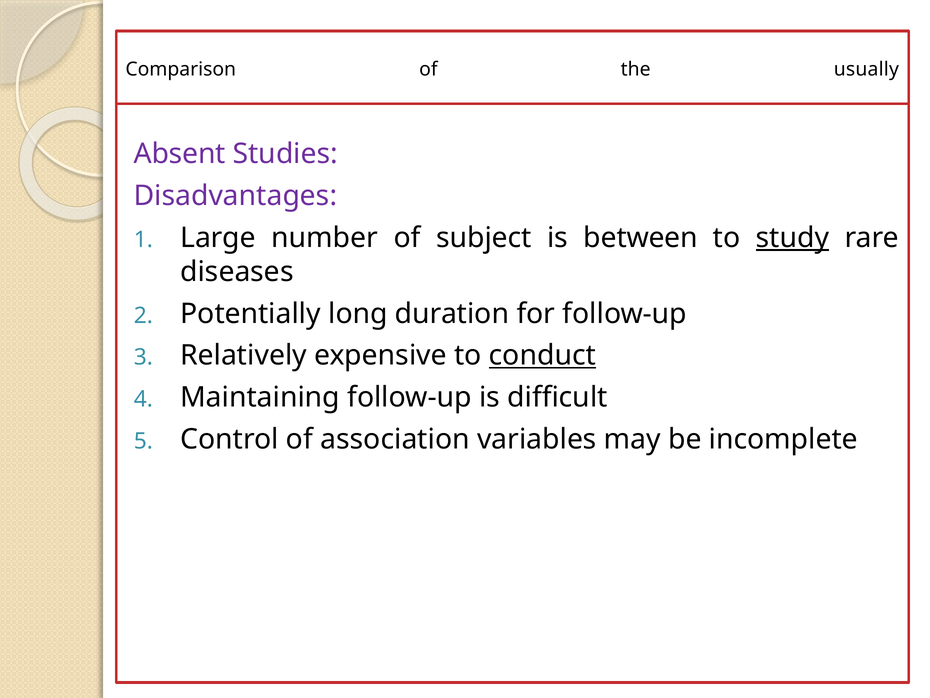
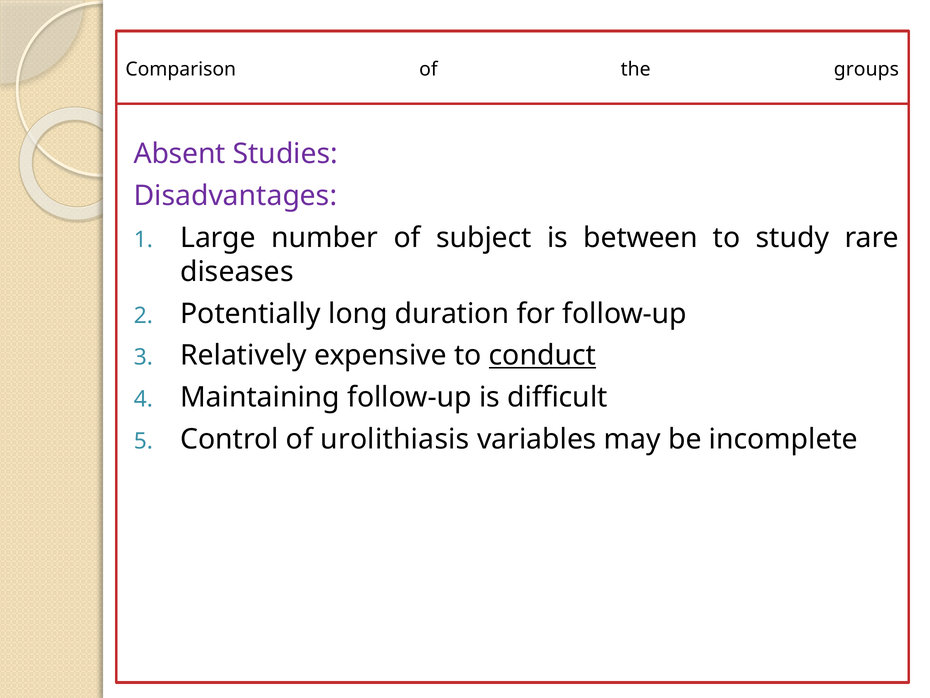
usually: usually -> groups (866, 69)
study underline: present -> none (793, 238)
association: association -> urolithiasis (395, 439)
